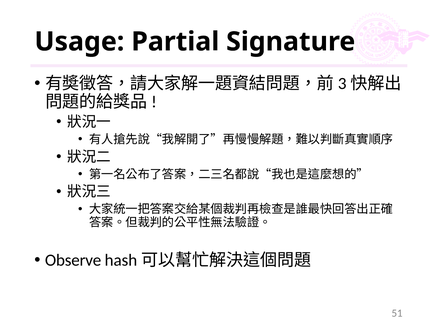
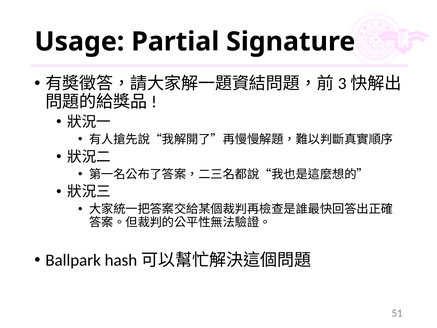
Observe: Observe -> Ballpark (73, 260)
